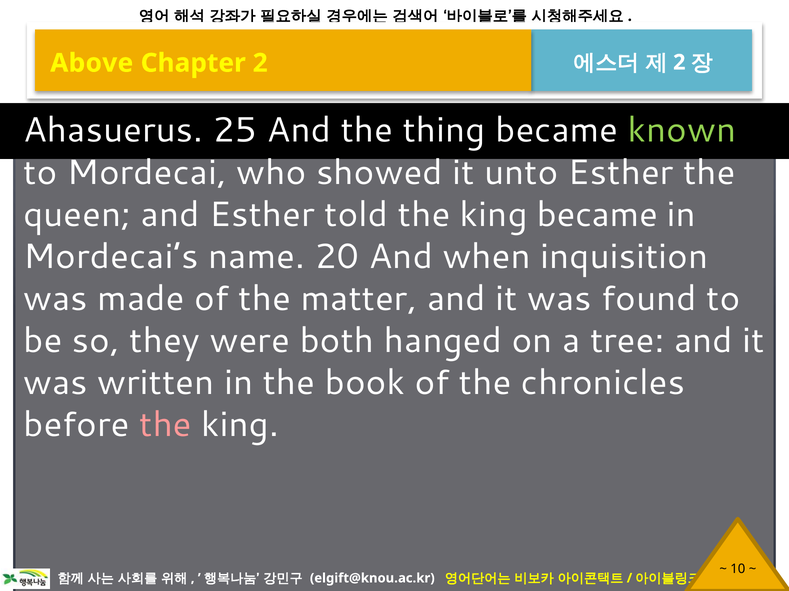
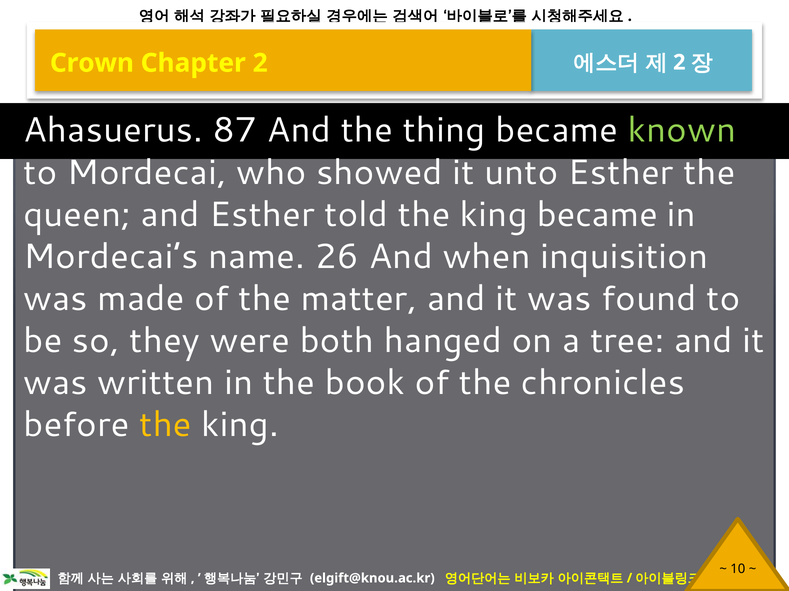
Above: Above -> Crown (92, 63)
25: 25 -> 87 (235, 131)
20: 20 -> 26 (337, 257)
the colour: pink -> yellow (166, 425)
